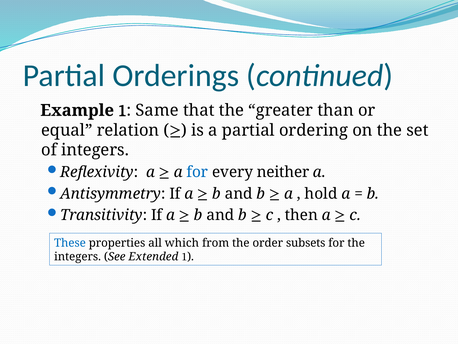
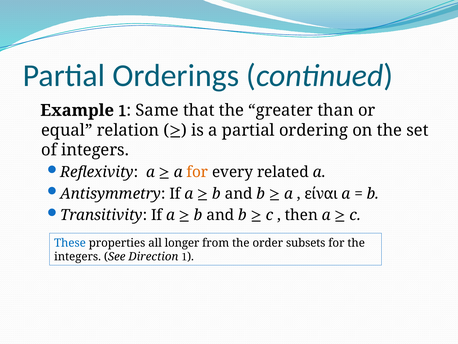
for colour: blue -> orange (197, 172)
neither: neither -> related (283, 172)
hold: hold -> είναι (321, 193)
which: which -> longer (182, 243)
Extended: Extended -> Direction (153, 256)
